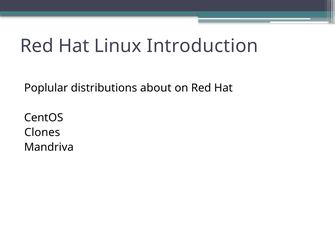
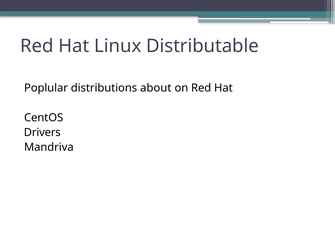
Introduction: Introduction -> Distributable (203, 46)
Clones: Clones -> Drivers (42, 133)
